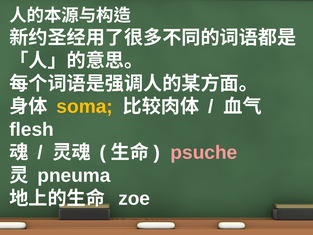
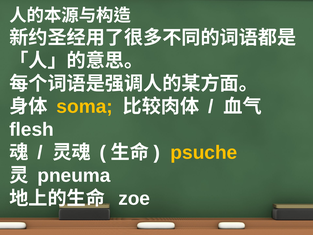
psuche colour: pink -> yellow (204, 152)
